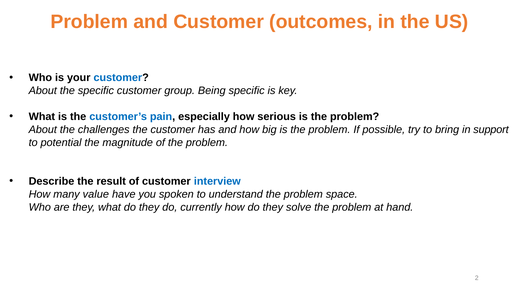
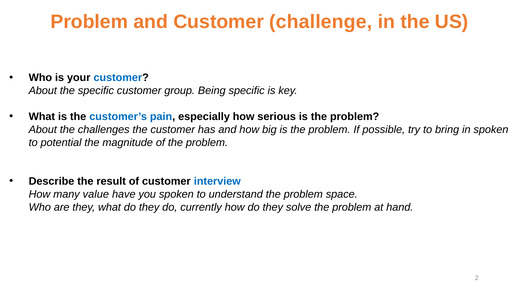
outcomes: outcomes -> challenge (321, 22)
in support: support -> spoken (491, 130)
